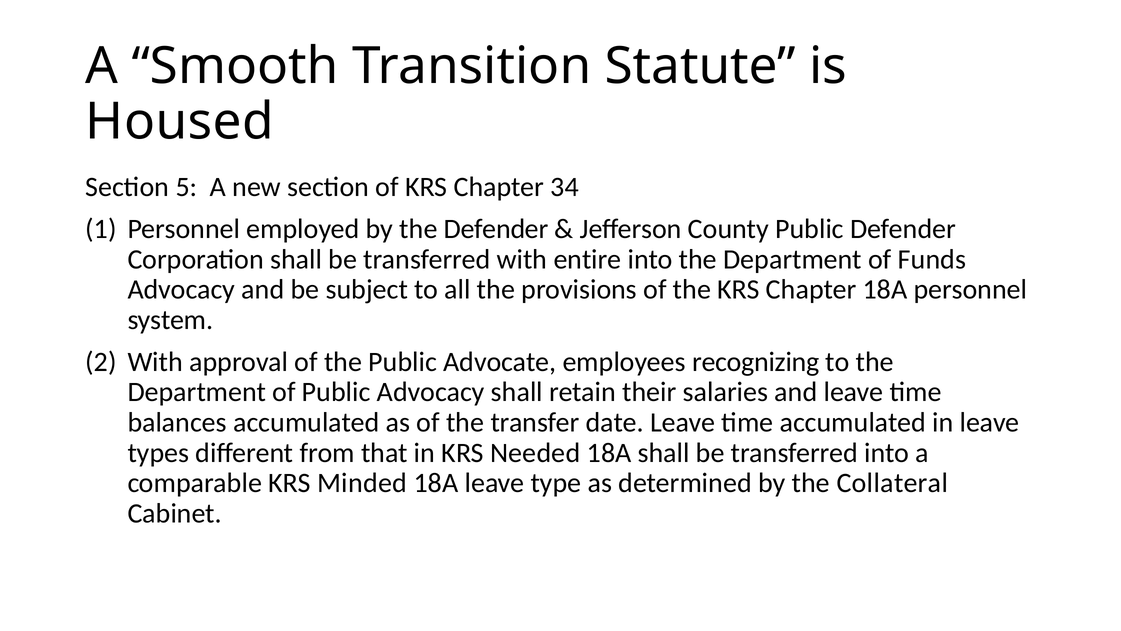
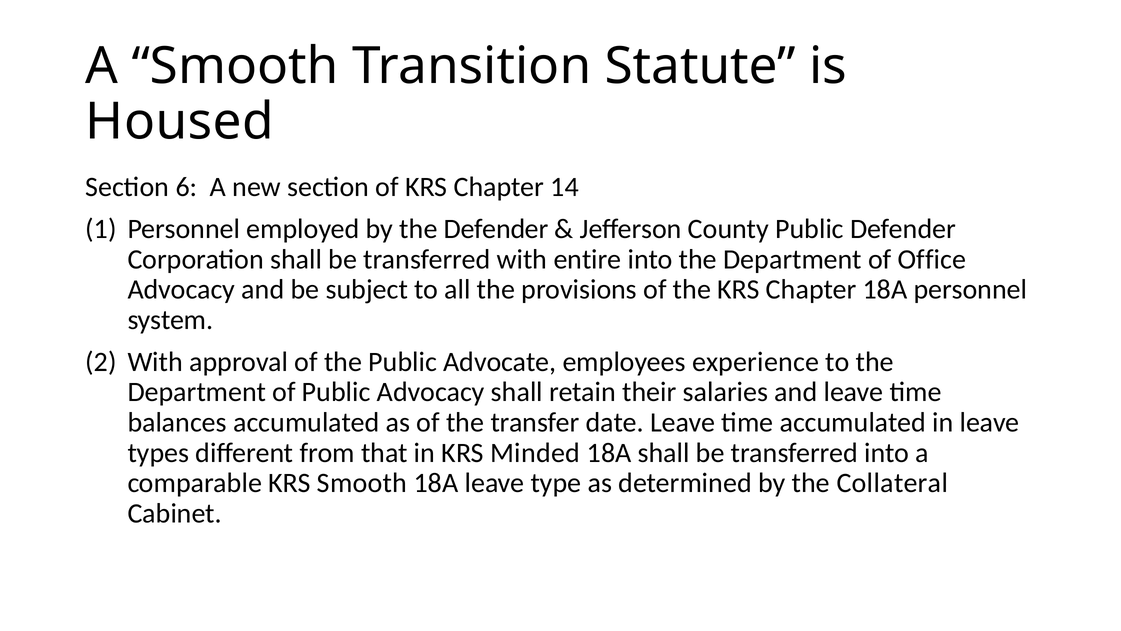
5: 5 -> 6 (186, 187)
34: 34 -> 14 (565, 187)
Funds: Funds -> Office (932, 259)
recognizing: recognizing -> experience (756, 362)
Needed: Needed -> Minded (535, 452)
KRS Minded: Minded -> Smooth (362, 483)
